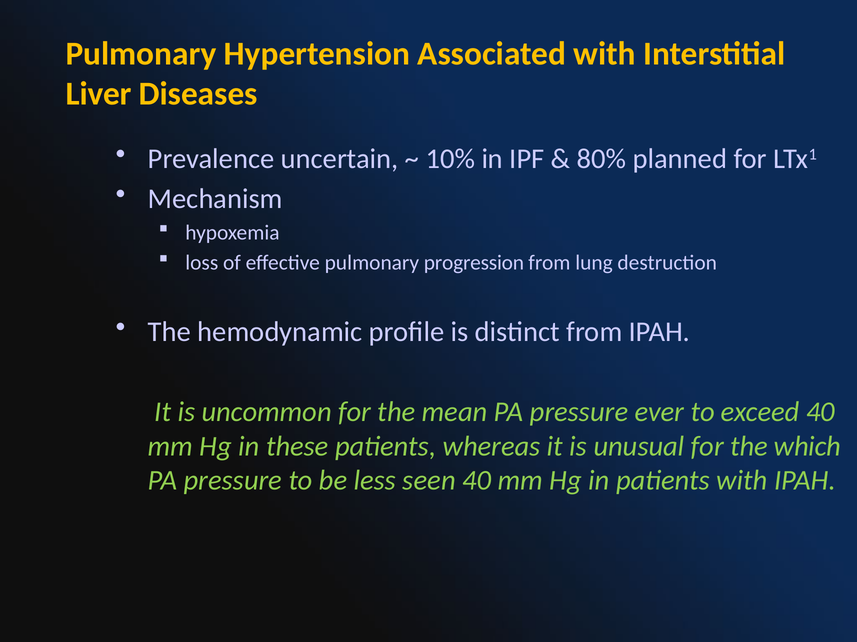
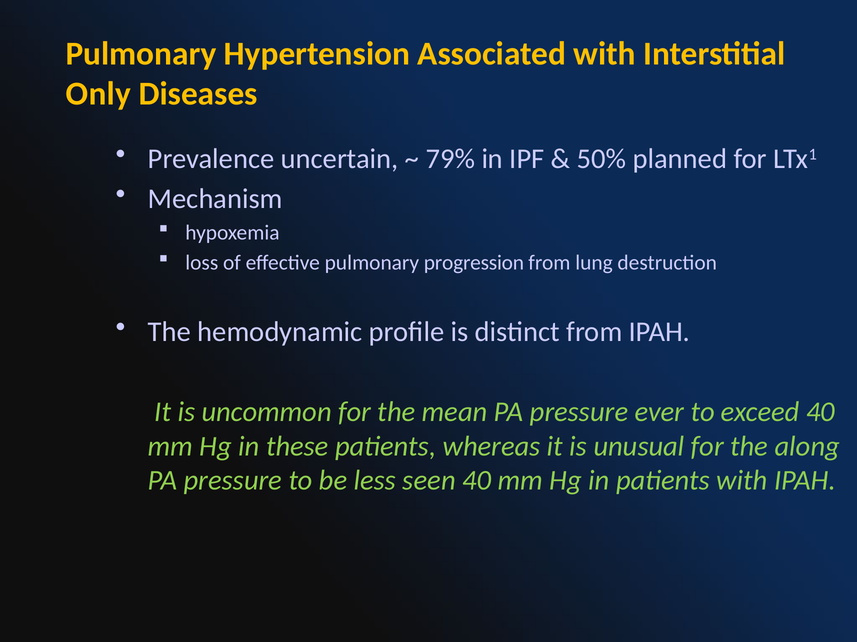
Liver: Liver -> Only (98, 94)
10%: 10% -> 79% (450, 159)
80%: 80% -> 50% (601, 159)
which: which -> along (807, 447)
